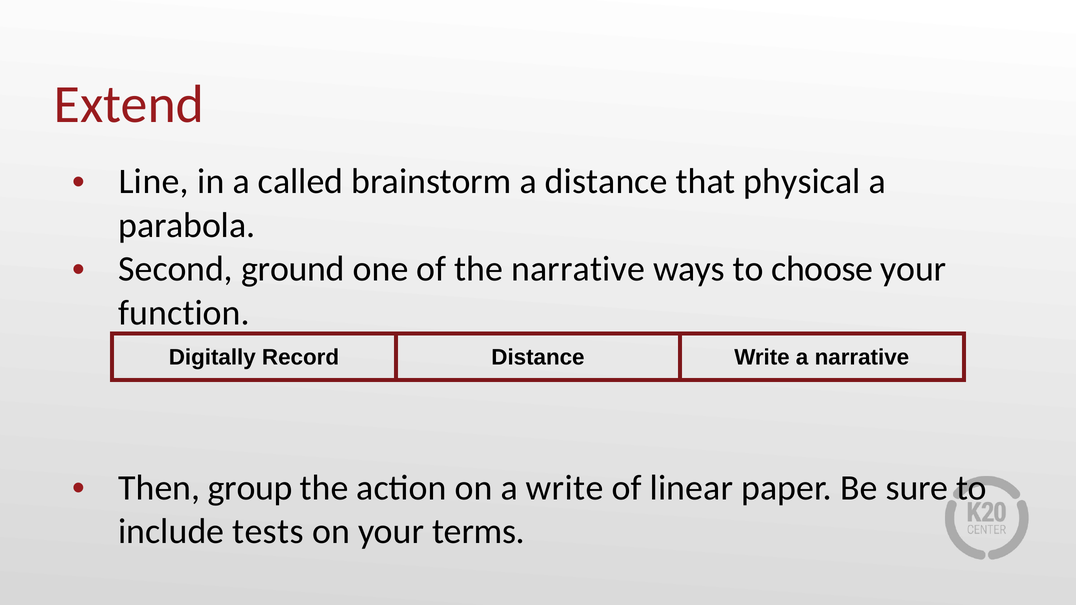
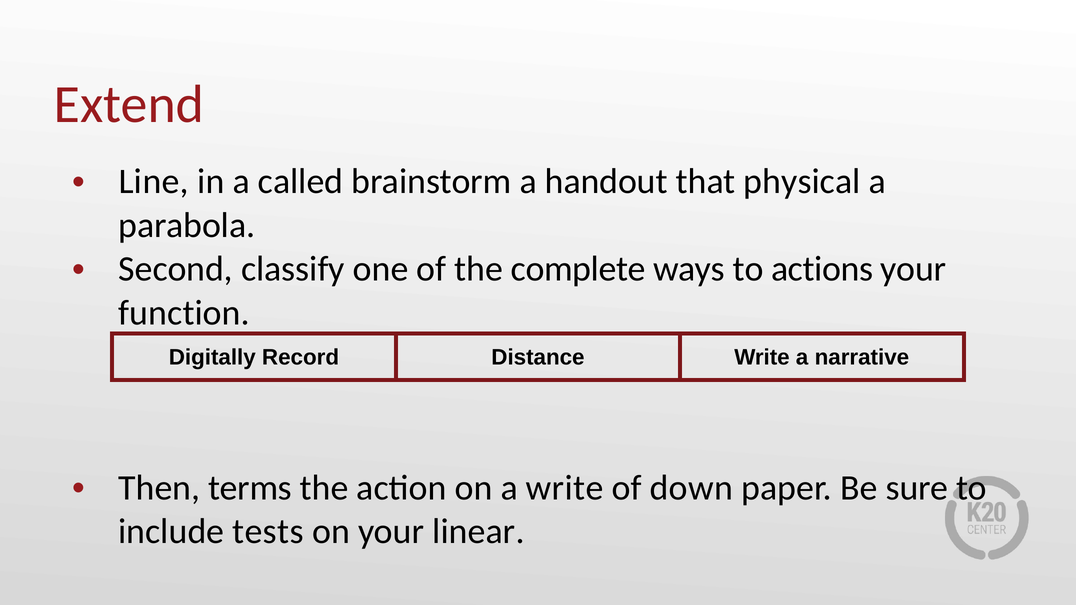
a distance: distance -> handout (606, 182)
ground: ground -> classify (293, 269)
the narrative: narrative -> complete (578, 269)
choose: choose -> actions (822, 269)
group: group -> terms (250, 488)
linear: linear -> down (691, 488)
terms: terms -> linear (478, 532)
